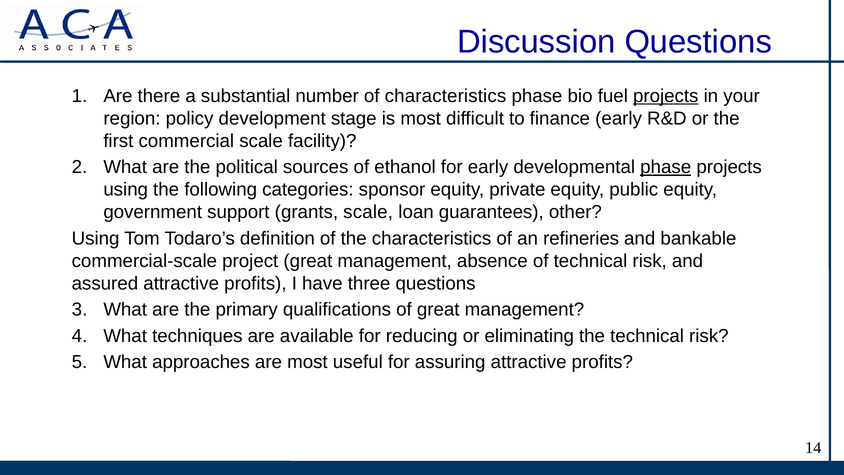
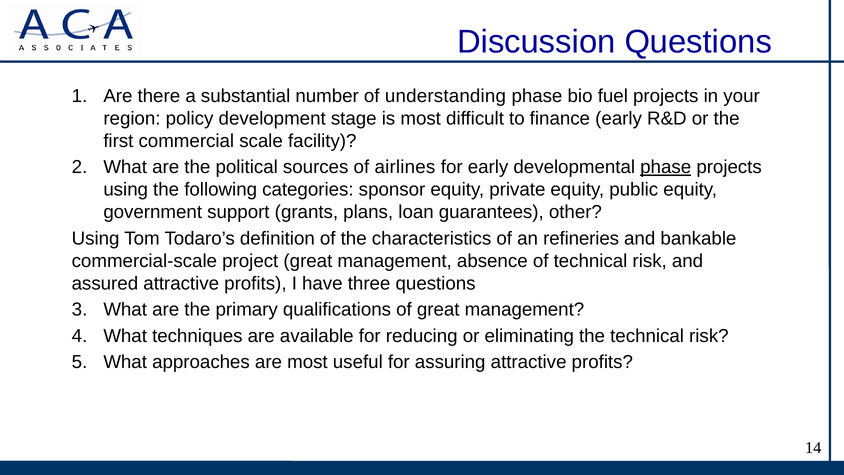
of characteristics: characteristics -> understanding (445, 96)
projects underline: present -> none (666, 96)
ethanol: ethanol -> airlines (405, 167)
grants scale: scale -> plans (368, 212)
